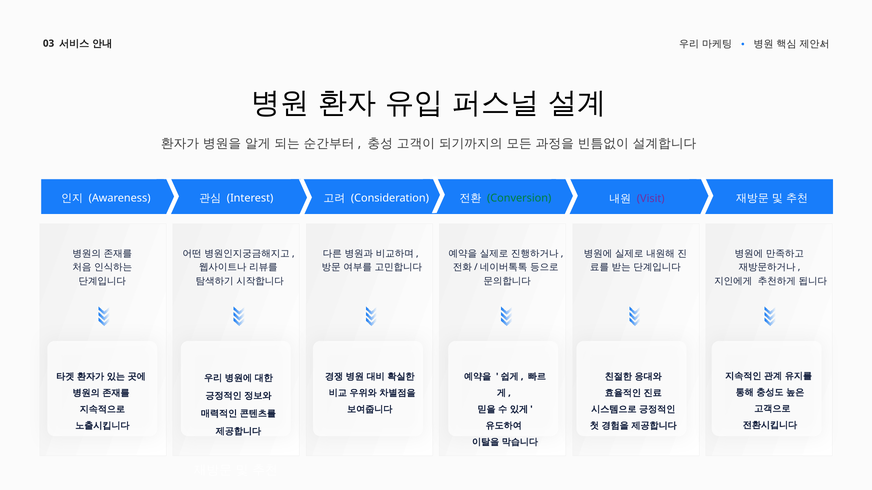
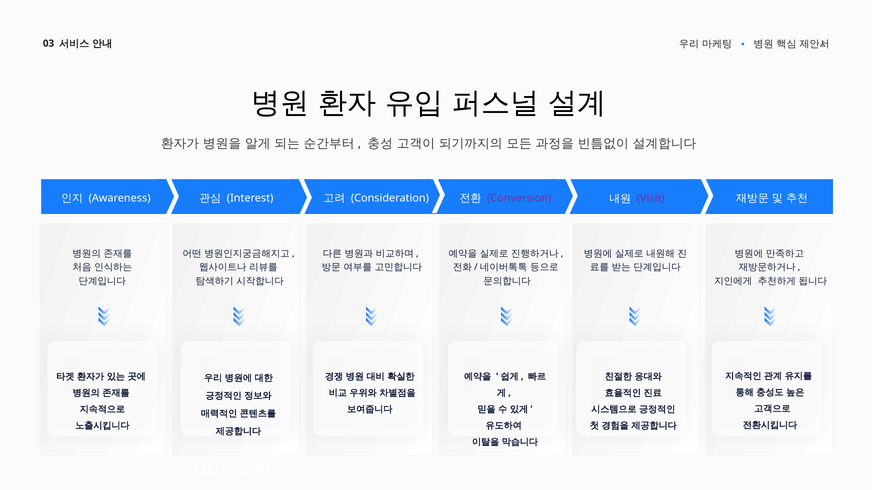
Conversion colour: green -> purple (519, 198)
